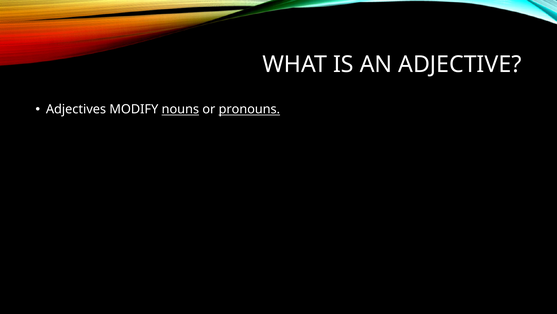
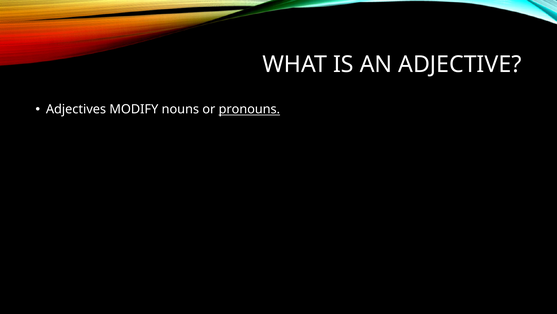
nouns underline: present -> none (180, 109)
